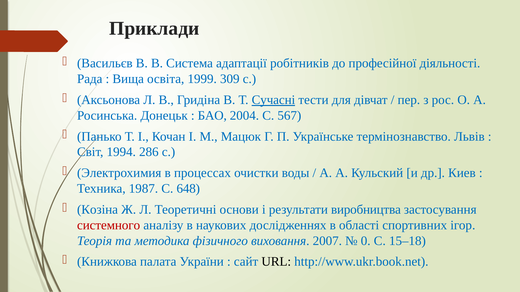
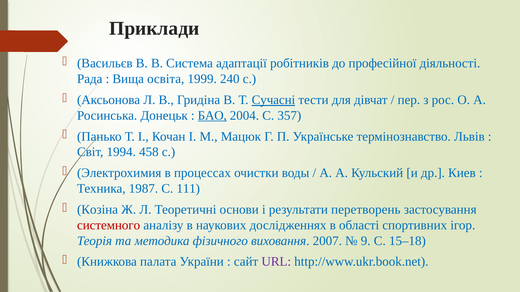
309: 309 -> 240 (230, 79)
БАО underline: none -> present (212, 116)
567: 567 -> 357 (289, 116)
286: 286 -> 458 (149, 152)
648: 648 -> 111 (188, 189)
виробництва: виробництва -> перетворень (366, 210)
0: 0 -> 9 (366, 241)
URL colour: black -> purple (276, 262)
